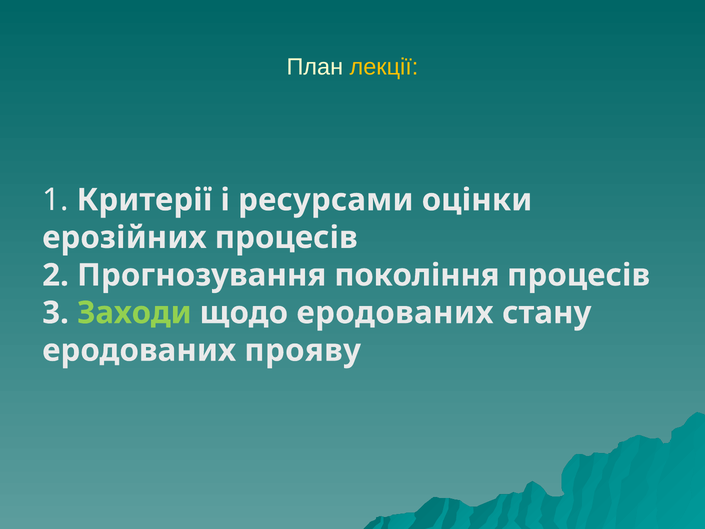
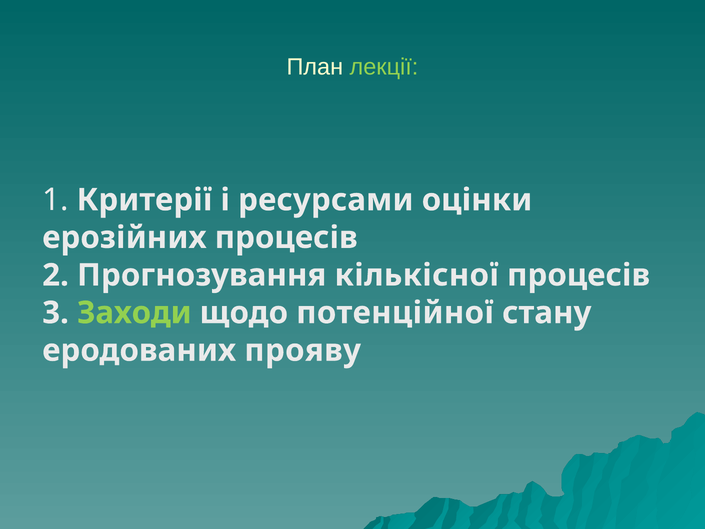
лекції colour: yellow -> light green (384, 67)
покоління: покоління -> кількісної (417, 275)
щодо еродованих: еродованих -> потенційної (395, 313)
